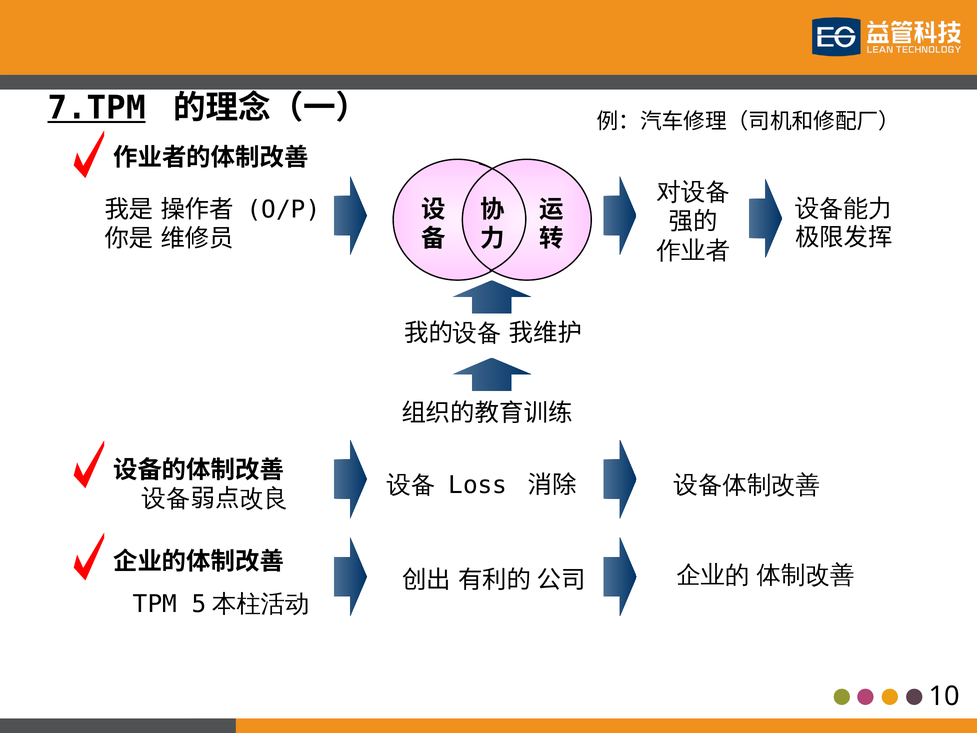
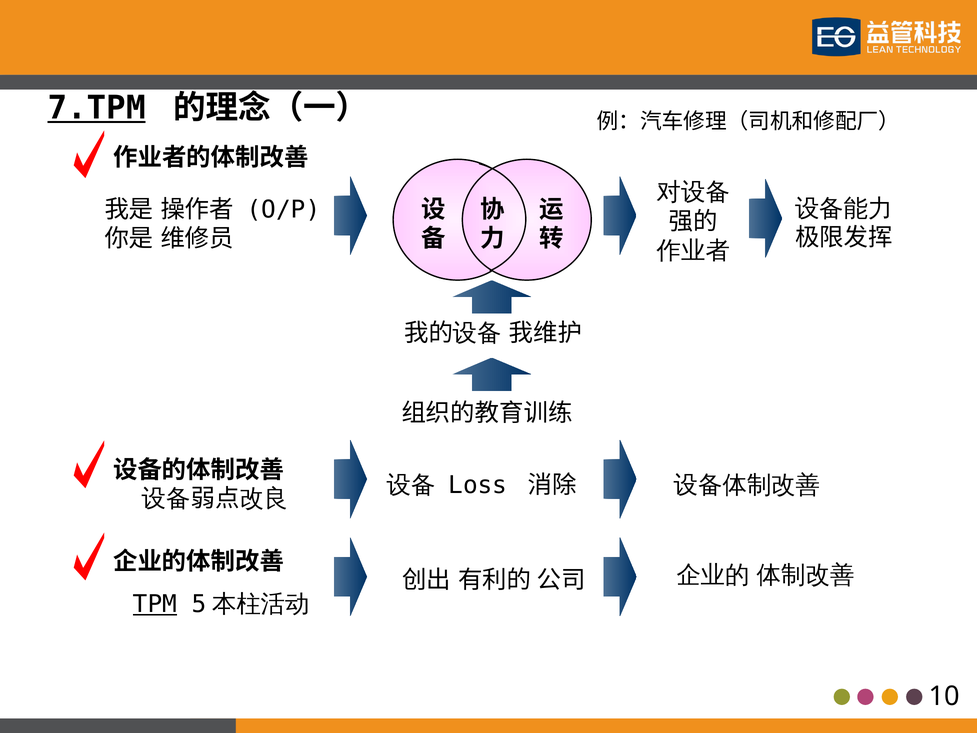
TPM underline: none -> present (155, 604)
